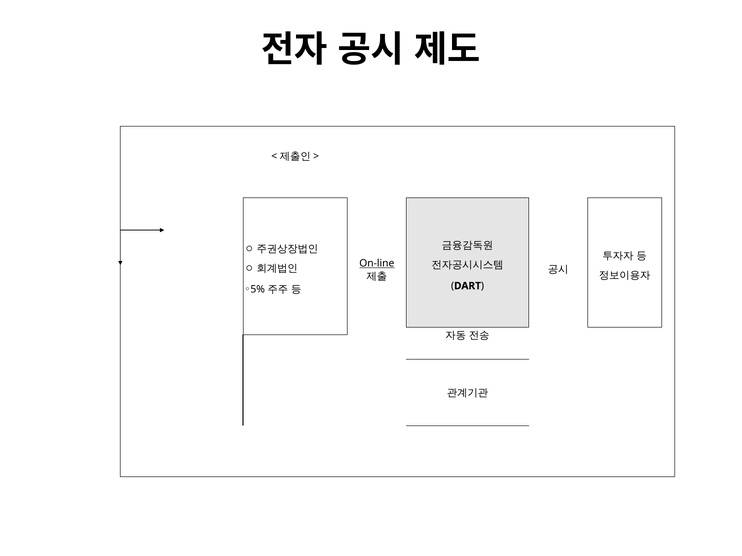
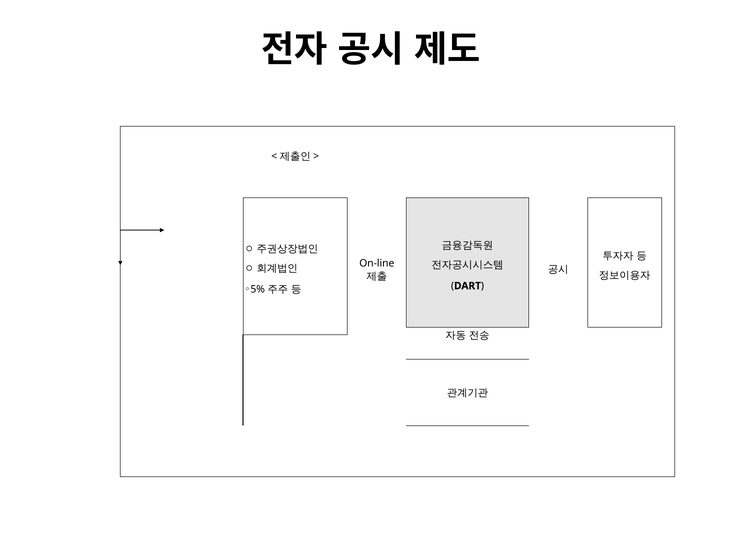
On-line underline: present -> none (377, 264)
